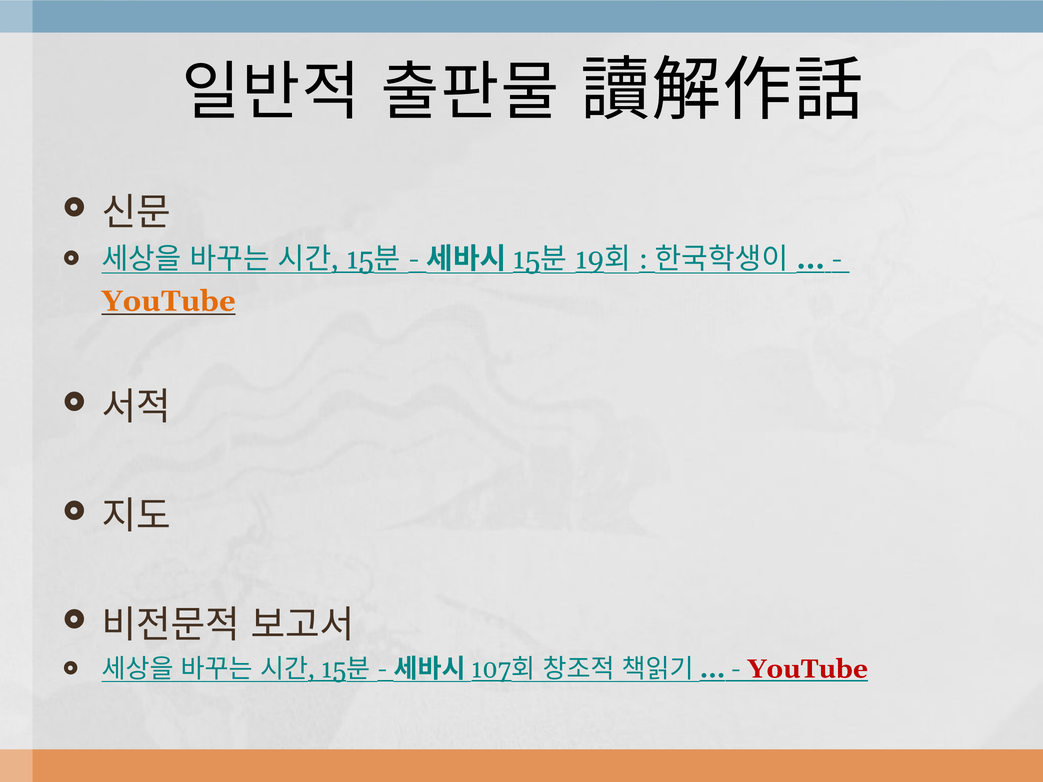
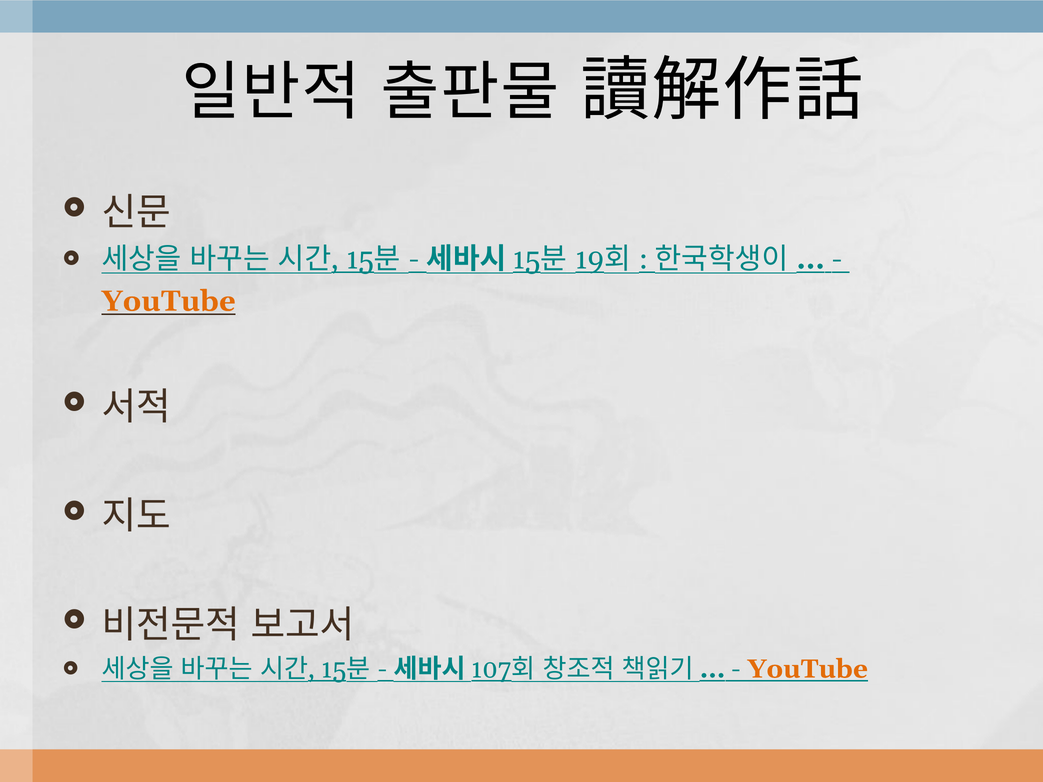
YouTube colour: red -> orange (808, 669)
